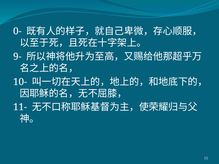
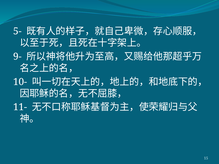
0-: 0- -> 5- (17, 31)
